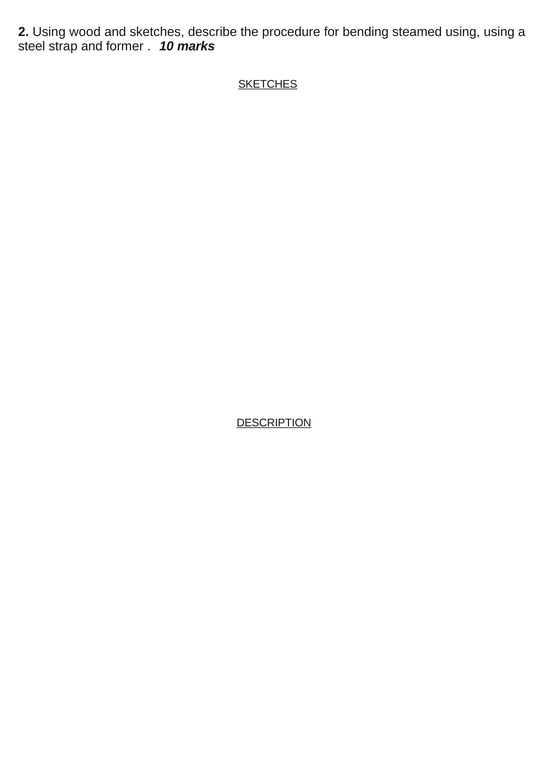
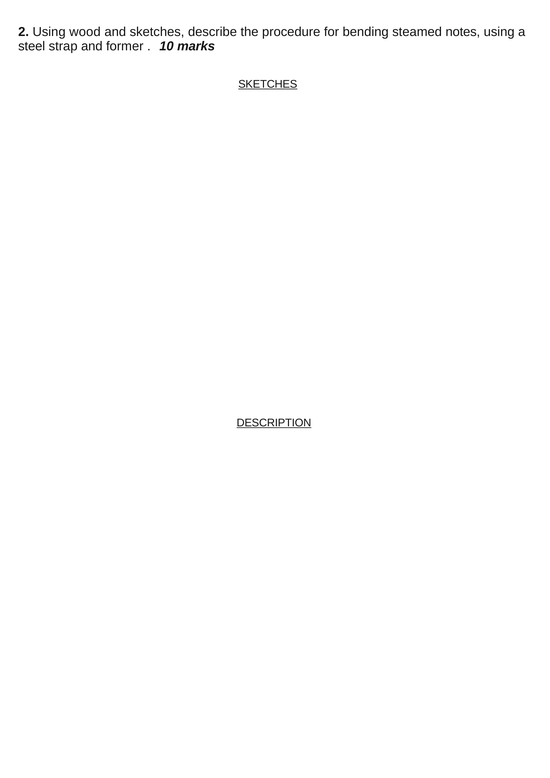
steamed using: using -> notes (463, 32)
